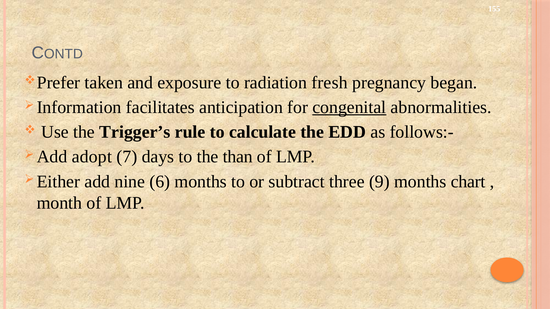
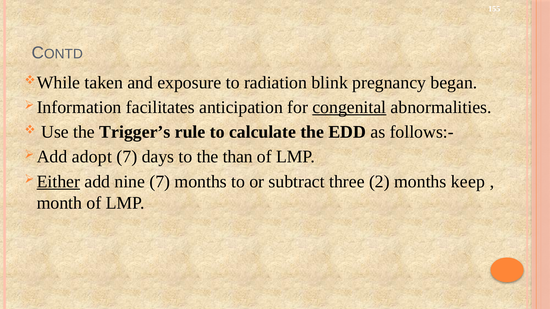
Prefer: Prefer -> While (58, 83)
fresh: fresh -> blink (330, 83)
Either underline: none -> present (58, 182)
nine 6: 6 -> 7 (160, 182)
9: 9 -> 2 (379, 182)
chart: chart -> keep (468, 182)
